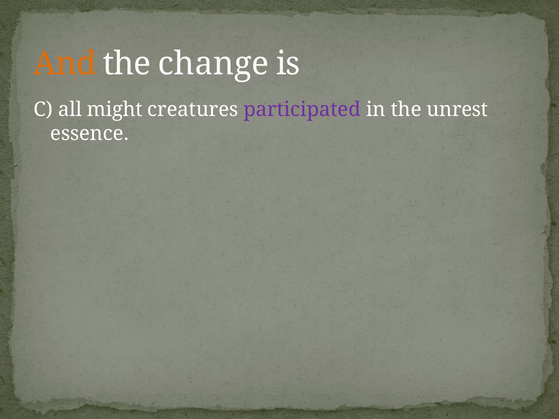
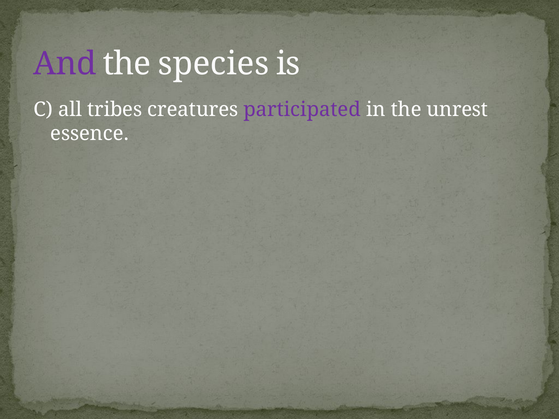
And colour: orange -> purple (65, 64)
change: change -> species (213, 64)
might: might -> tribes (115, 109)
